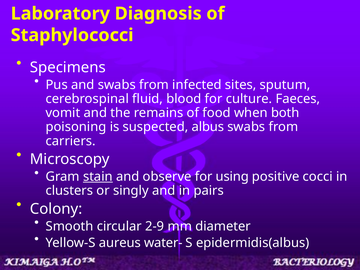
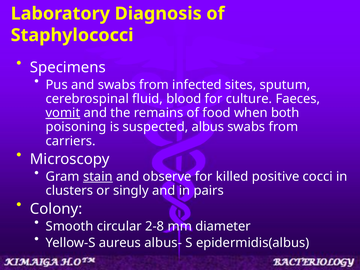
vomit underline: none -> present (63, 113)
using: using -> killed (232, 177)
2-9: 2-9 -> 2-8 (155, 226)
water-: water- -> albus- (163, 243)
